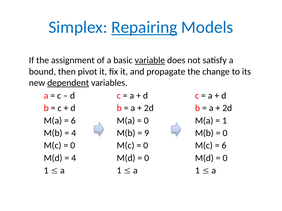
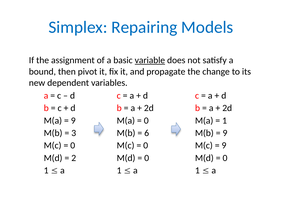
Repairing underline: present -> none (144, 27)
dependent underline: present -> none (68, 83)
6: 6 -> 9 (73, 121)
4: 4 -> 3 (74, 133)
9: 9 -> 6 (147, 133)
0: 0 -> 9 (225, 133)
6: 6 -> 9 (224, 146)
4: 4 -> 2 (74, 158)
